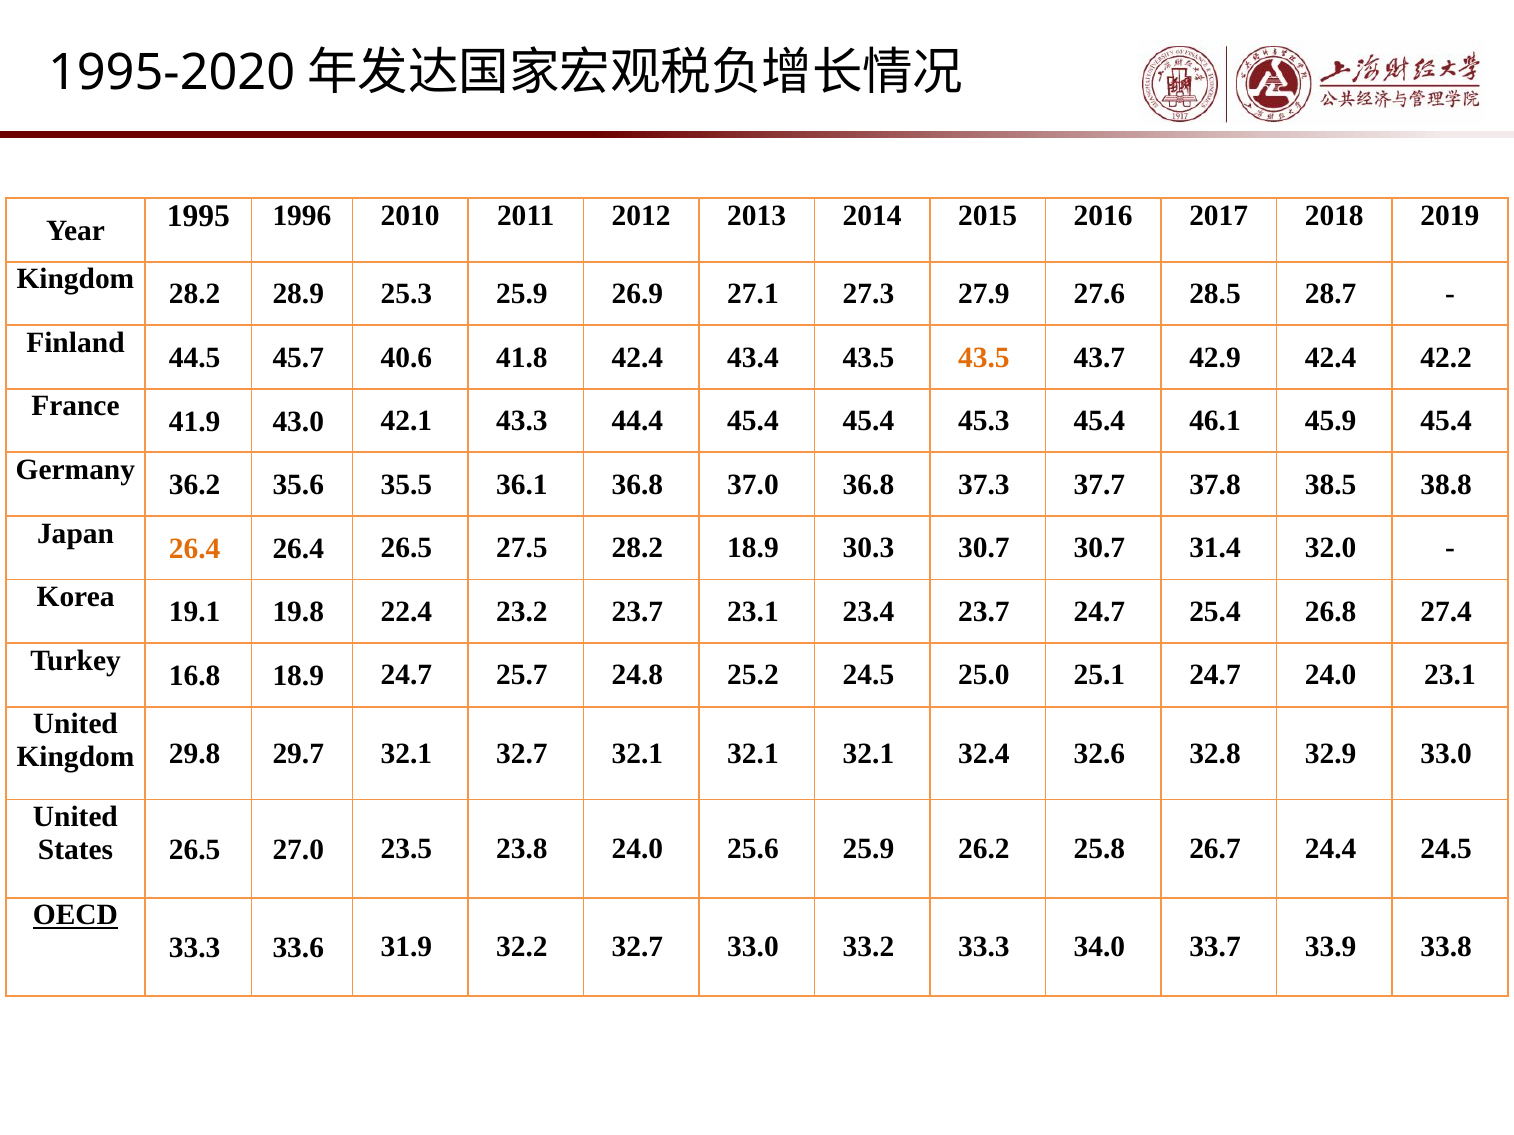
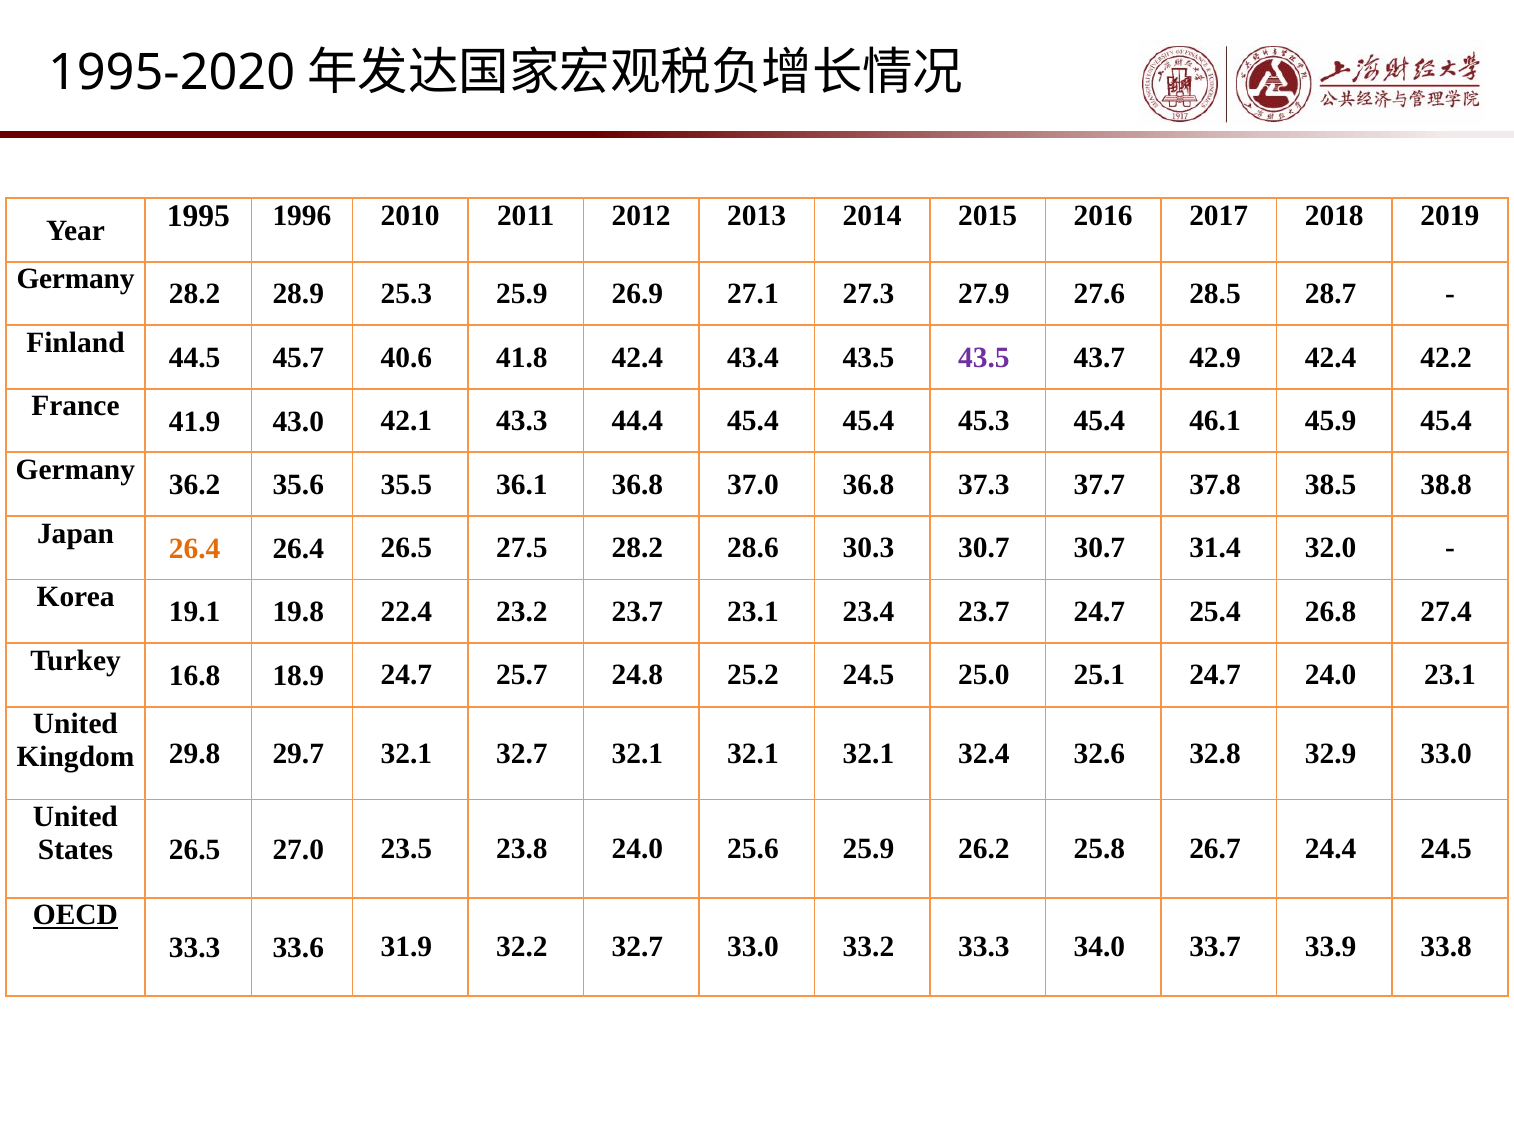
Kingdom: Kingdom -> Germany (75, 279)
43.5 colour: orange -> purple (984, 357)
28.2 18.9: 18.9 -> 28.6 (753, 548)
